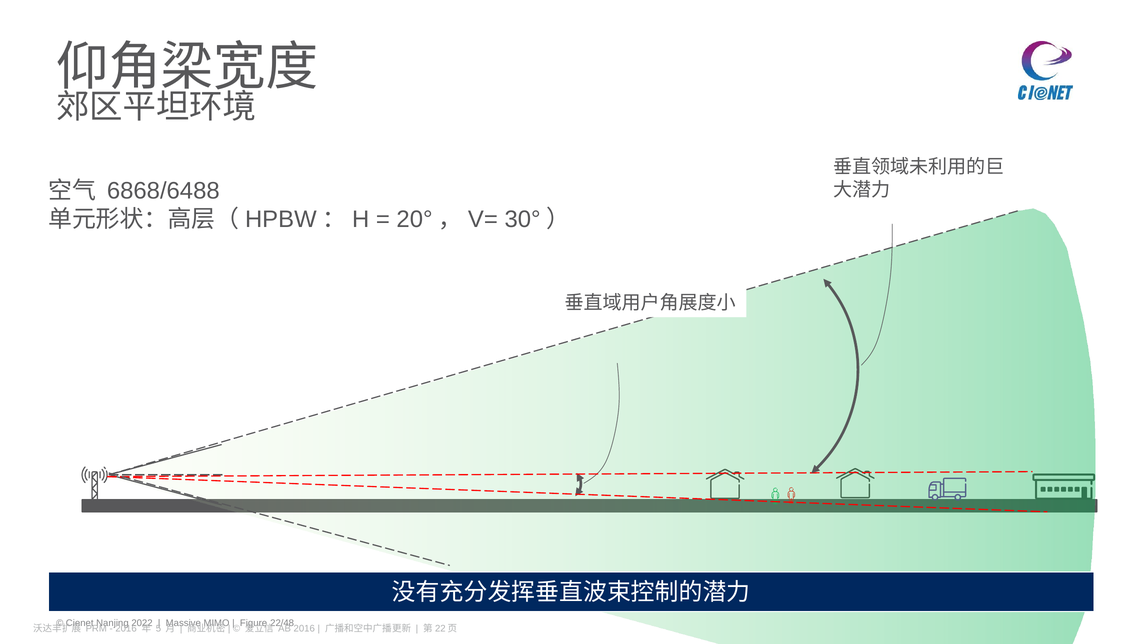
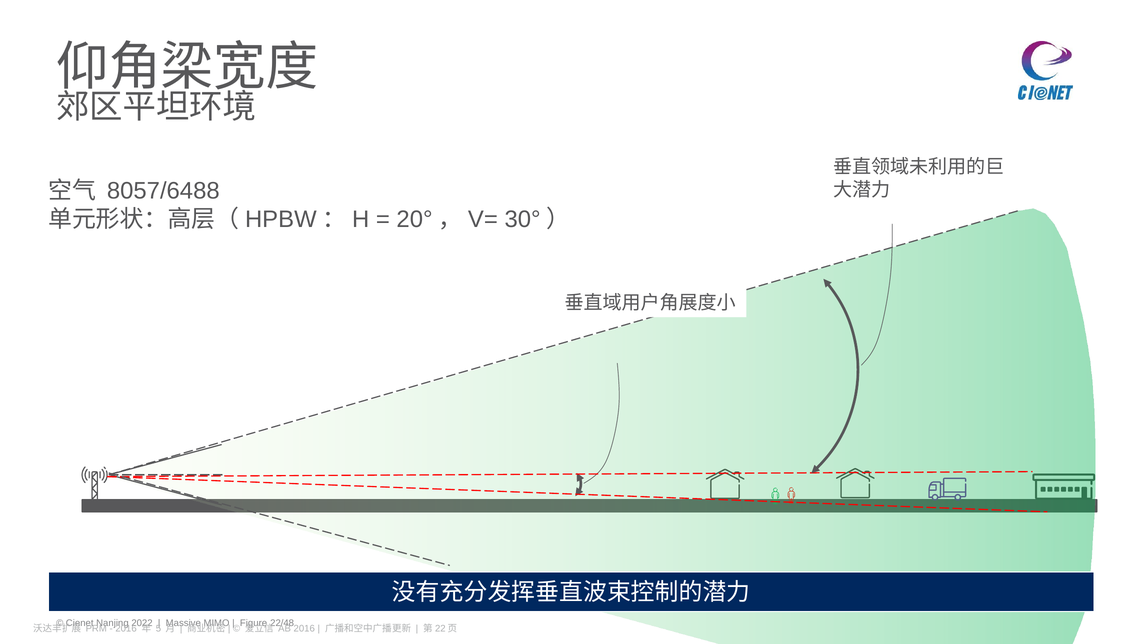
6868/6488: 6868/6488 -> 8057/6488 (163, 191)
